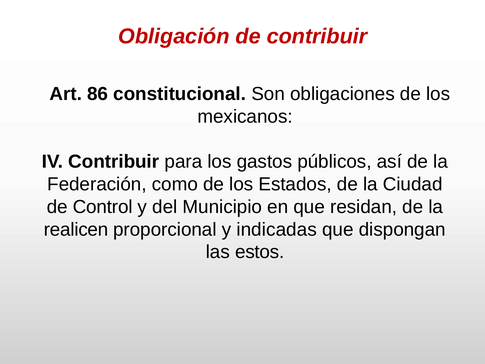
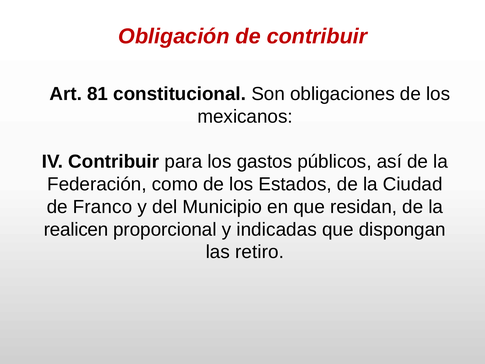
86: 86 -> 81 (98, 94)
Control: Control -> Franco (103, 207)
estos: estos -> retiro (260, 252)
